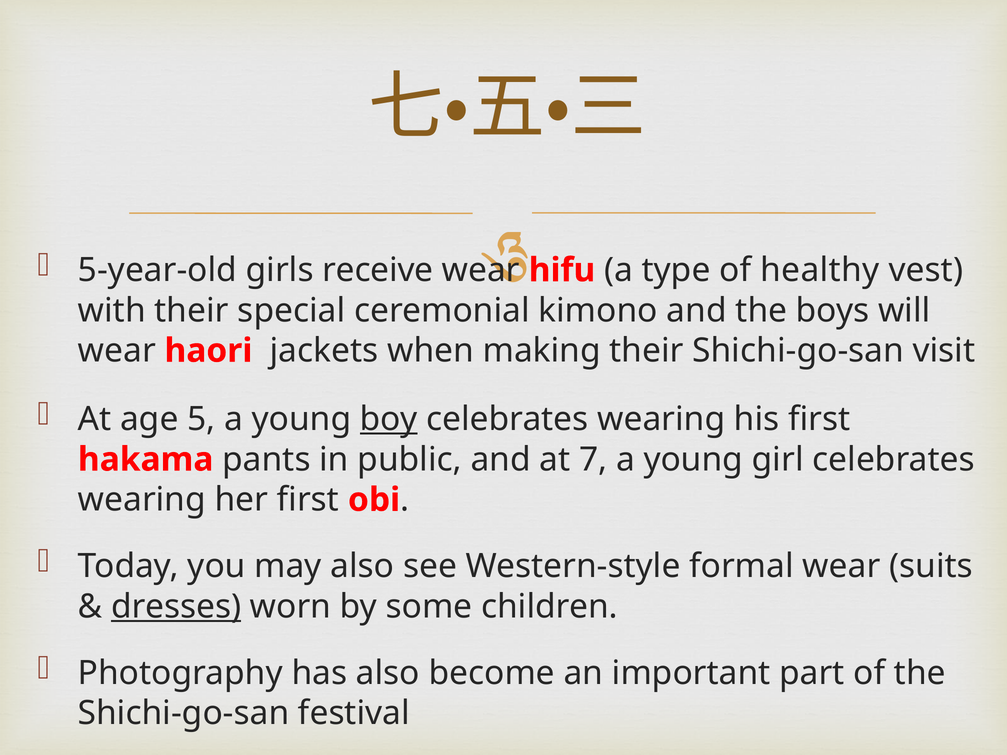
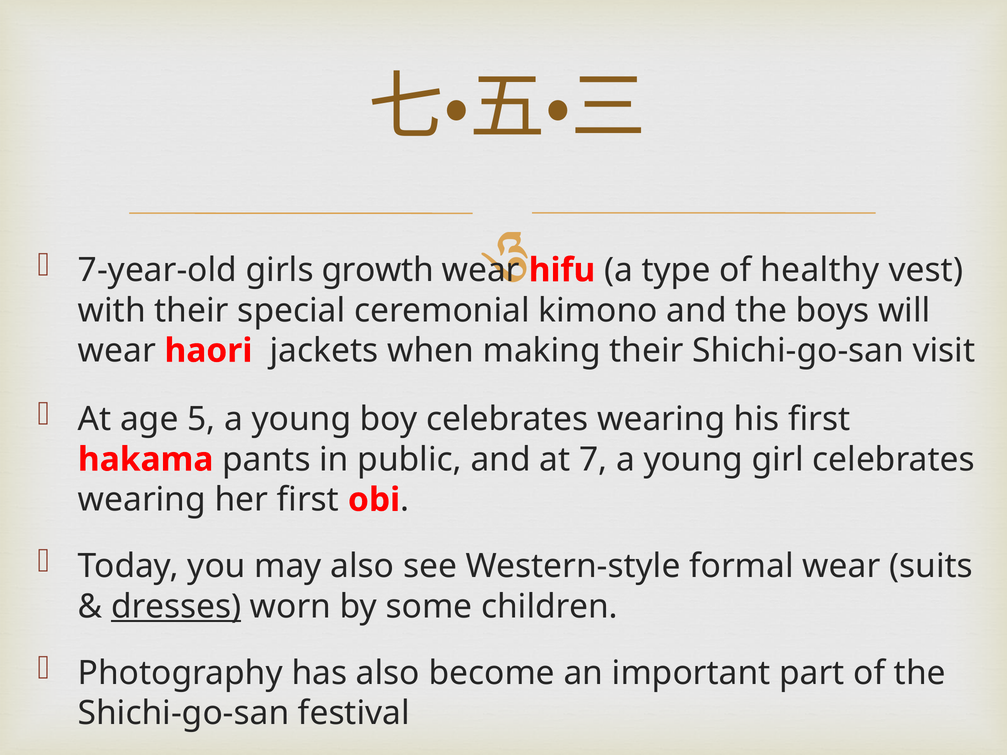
5-year-old: 5-year-old -> 7-year-old (157, 270)
receive: receive -> growth (378, 270)
boy underline: present -> none (389, 419)
